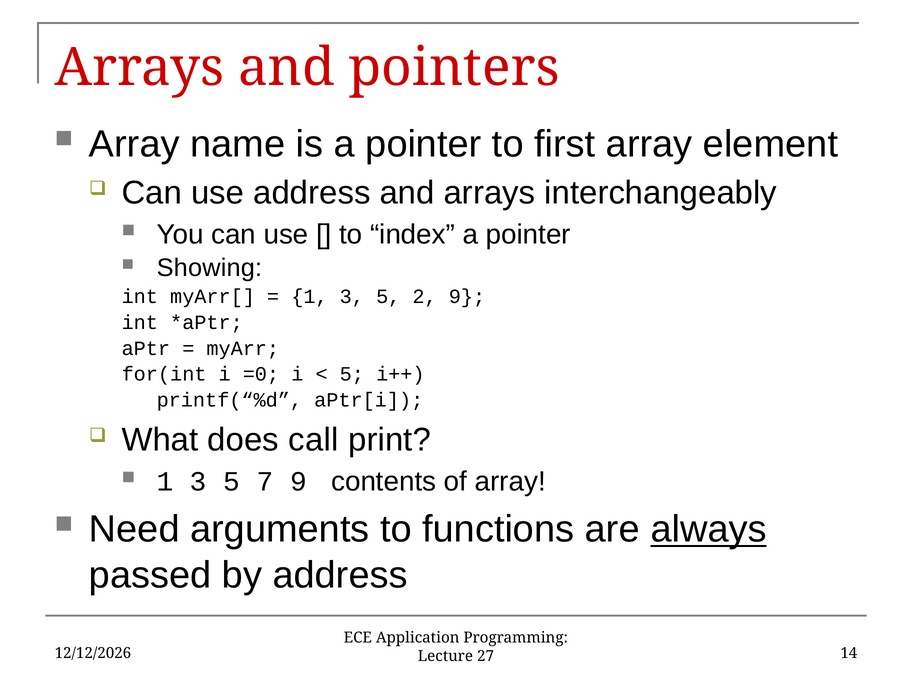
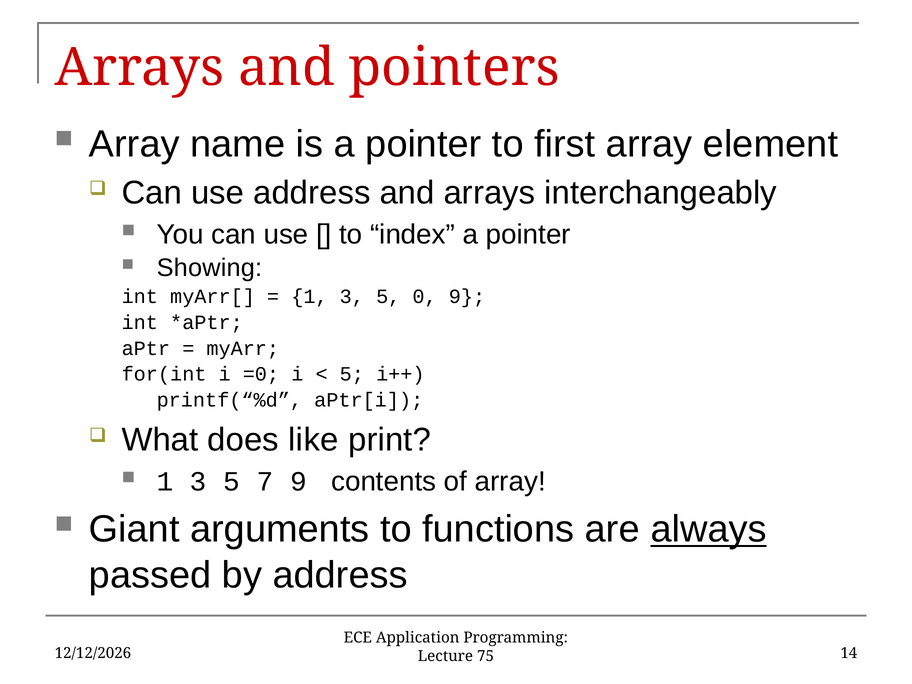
2: 2 -> 0 (425, 297)
call: call -> like (314, 440)
Need: Need -> Giant (134, 529)
27: 27 -> 75 (486, 656)
